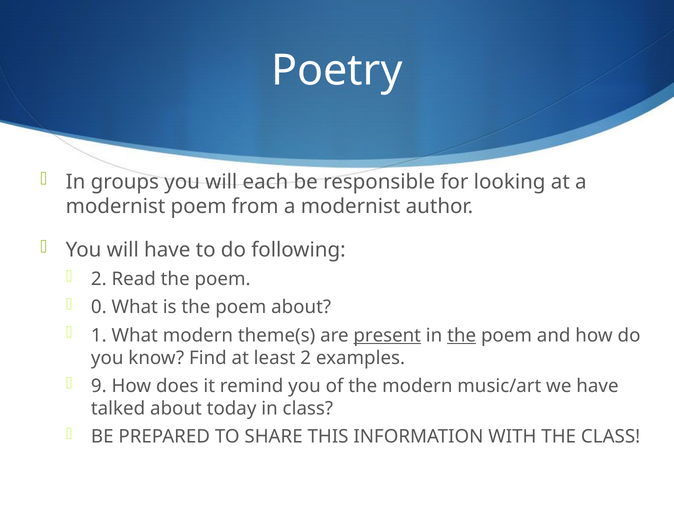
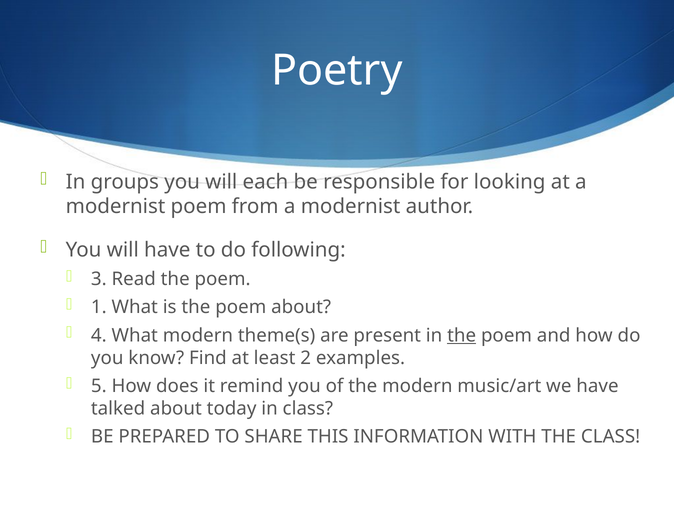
2: 2 -> 3 (99, 279)
0: 0 -> 1 (99, 307)
1: 1 -> 4 (99, 335)
present underline: present -> none (387, 335)
9: 9 -> 5 (99, 386)
